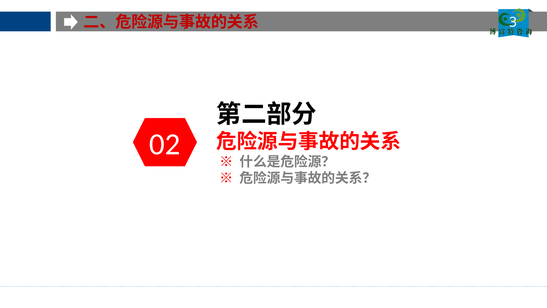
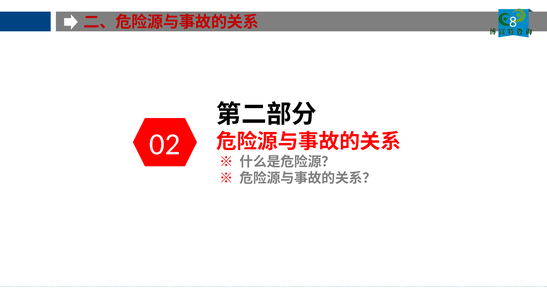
3: 3 -> 8 (513, 22)
